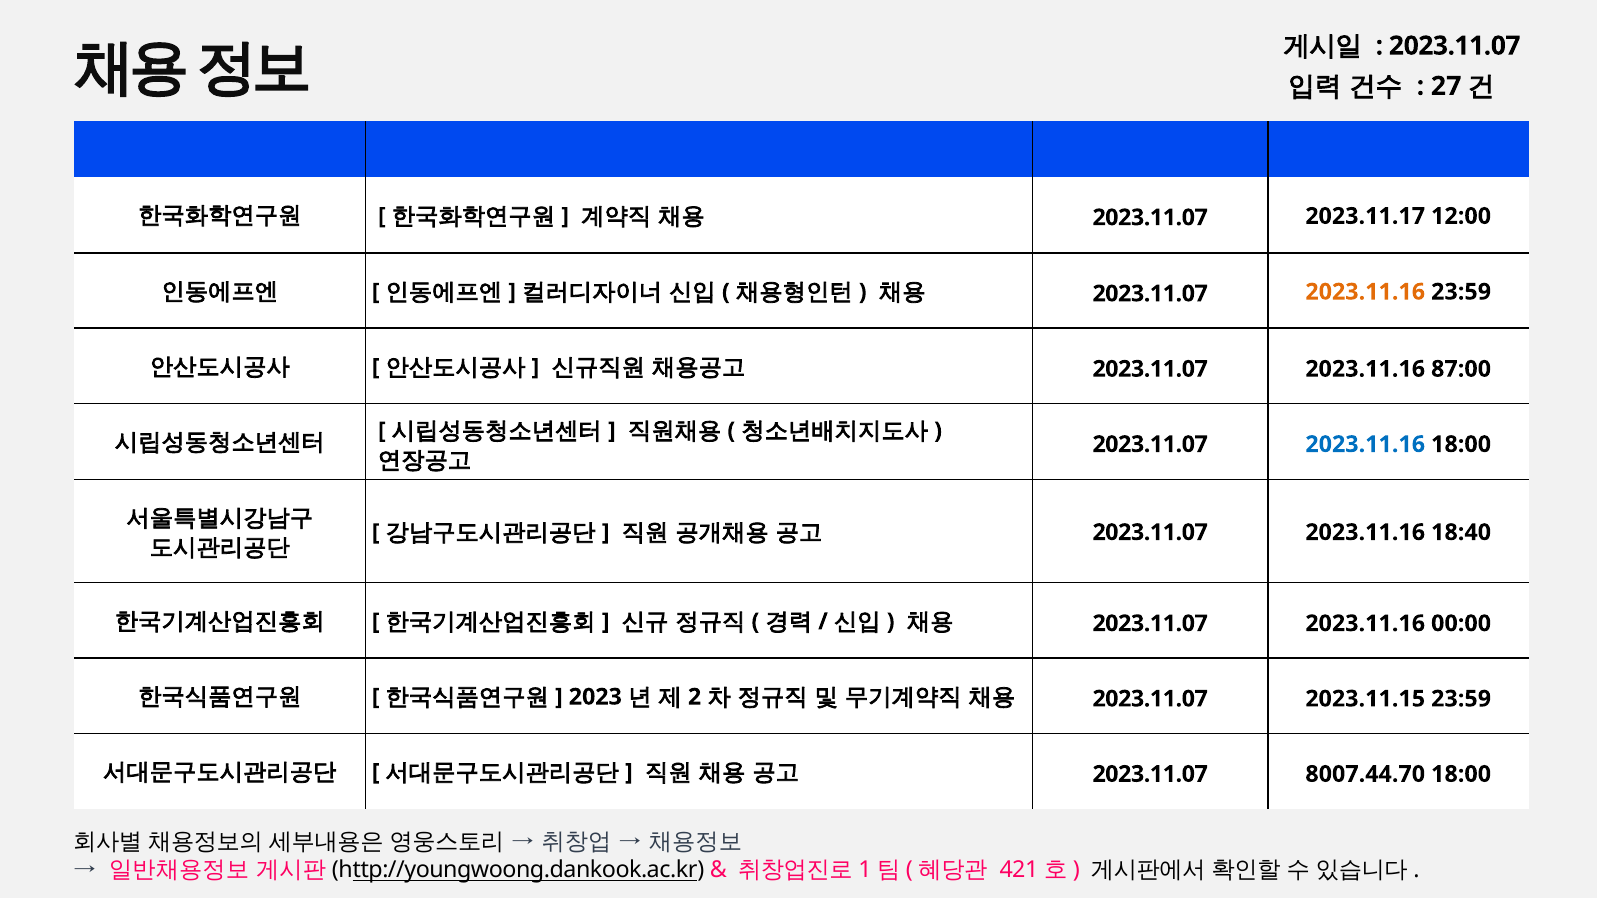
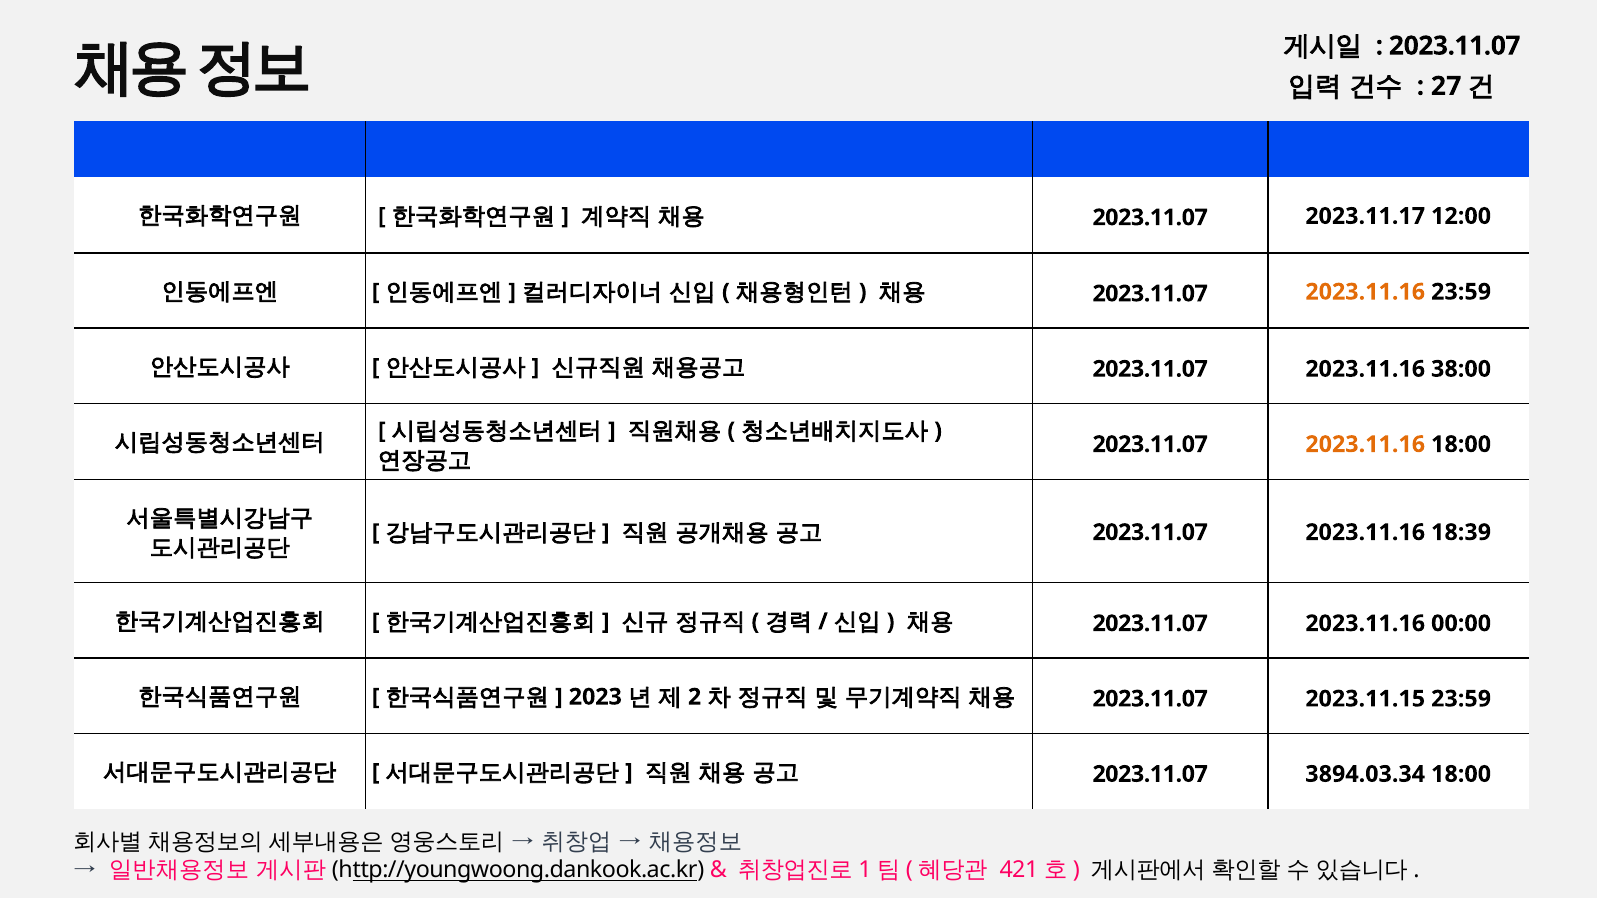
87:00: 87:00 -> 38:00 (1461, 369)
2023.11.16 colour: blue -> orange (1365, 444)
18:40: 18:40 -> 18:39 (1461, 533)
8007.44.70: 8007.44.70 -> 3894.03.34 (1365, 774)
